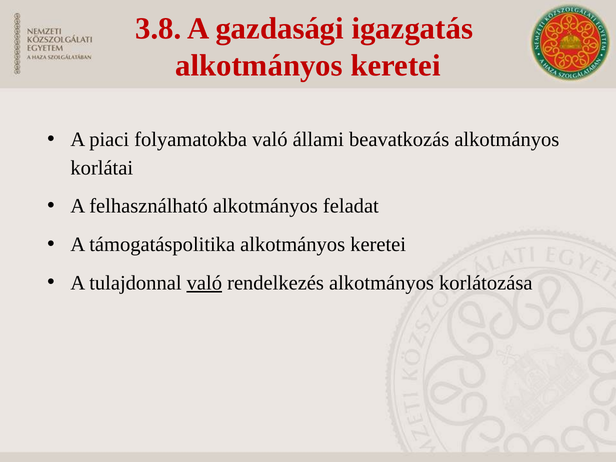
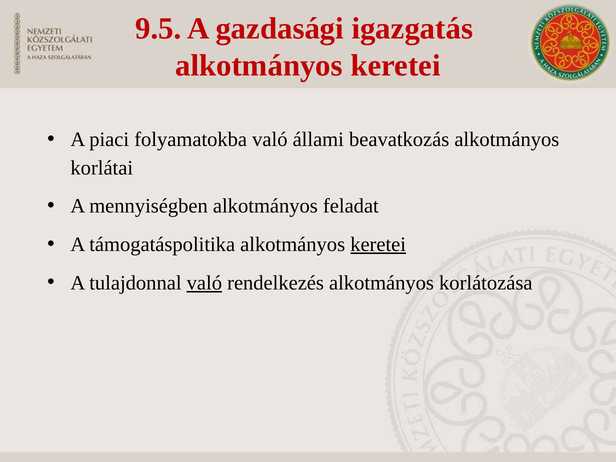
3.8: 3.8 -> 9.5 (158, 29)
felhasználható: felhasználható -> mennyiségben (149, 206)
keretei underline: none -> present (378, 244)
